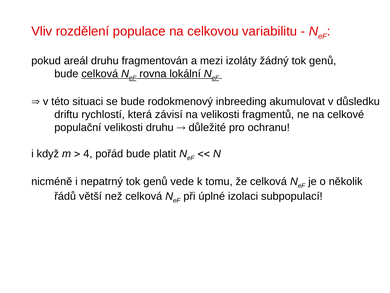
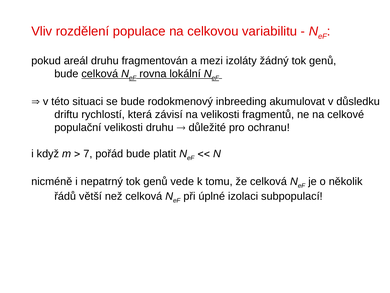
4: 4 -> 7 (88, 153)
